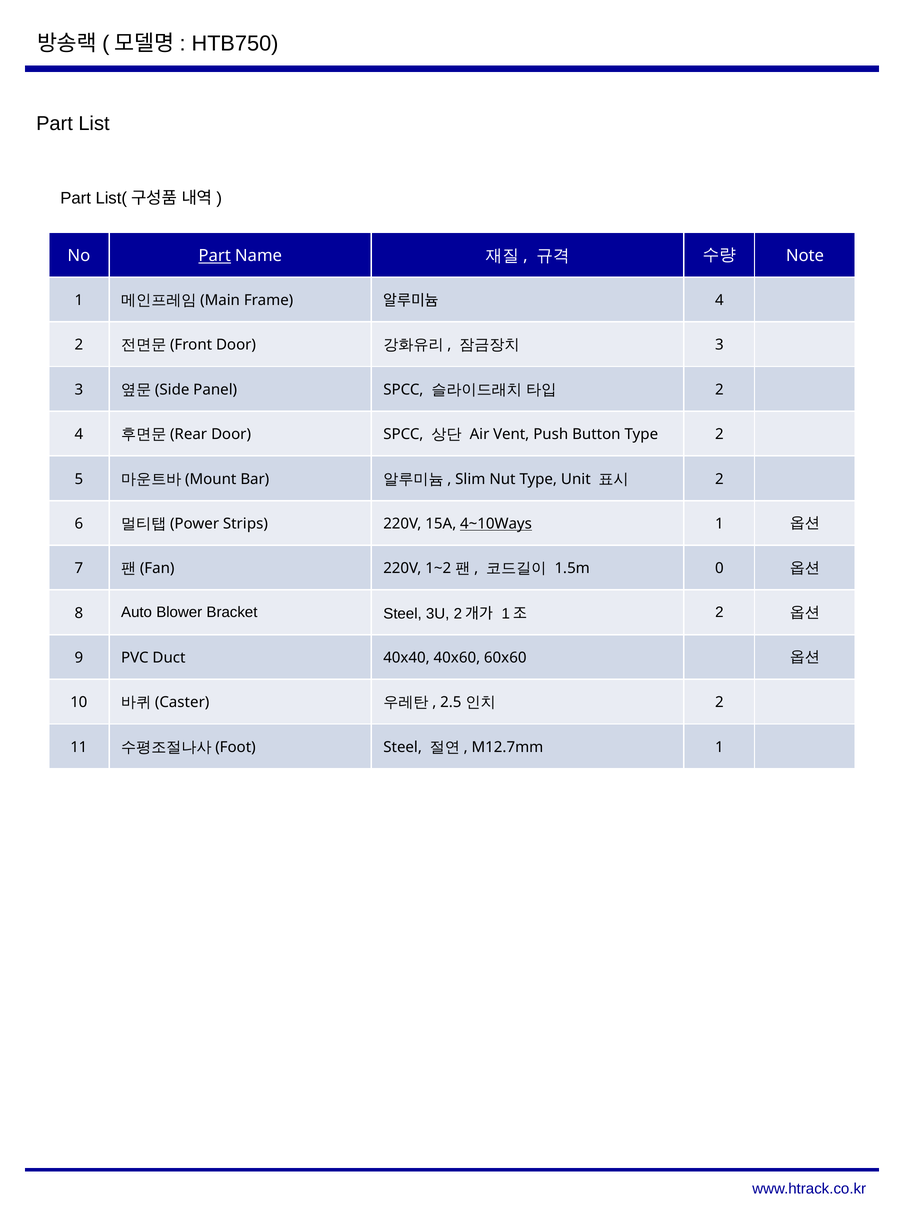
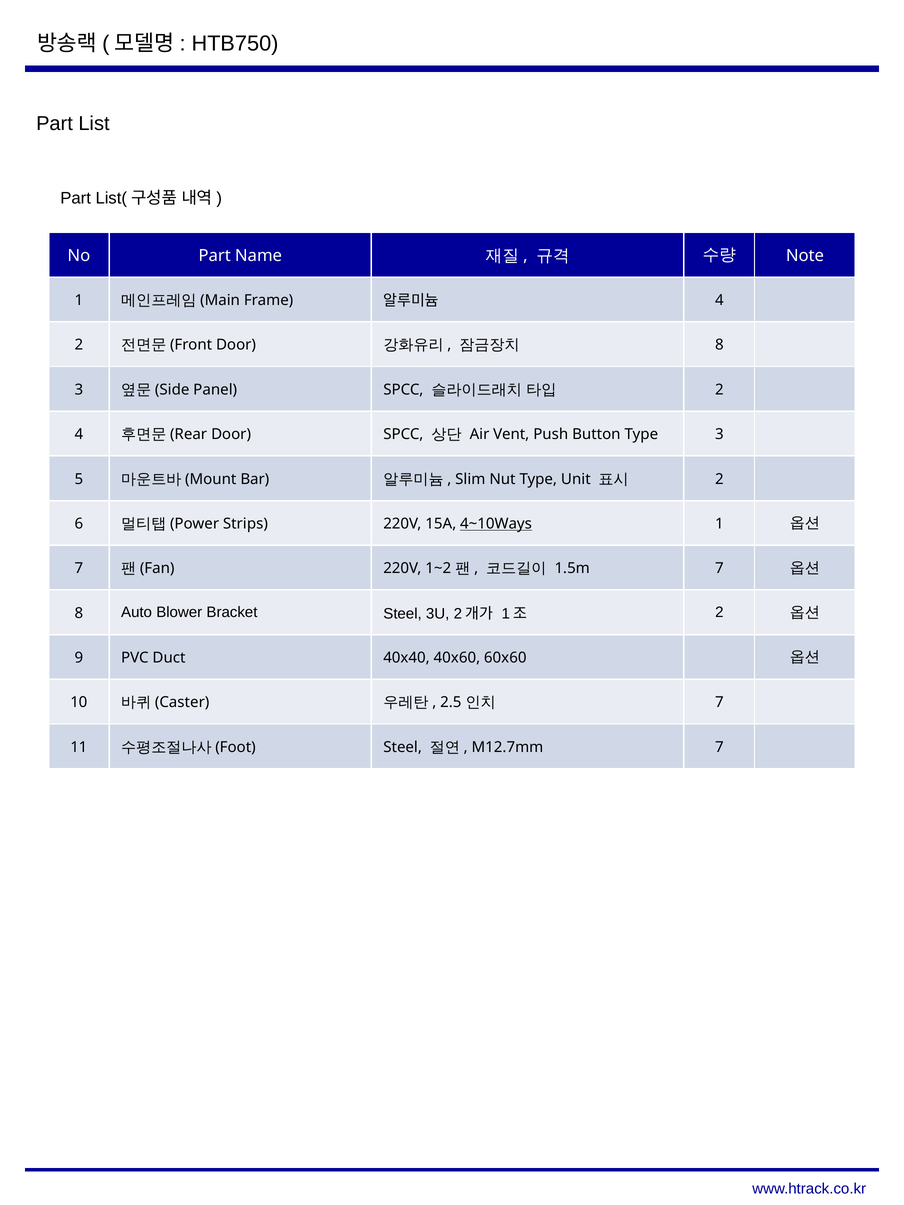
Part underline: present -> none (215, 256)
3: 3 -> 8 (719, 345)
Type 2: 2 -> 3 (719, 434)
1.5m 0: 0 -> 7 (719, 569)
2: 2 -> 7 (719, 703)
M12.7mm 1: 1 -> 7 (719, 747)
